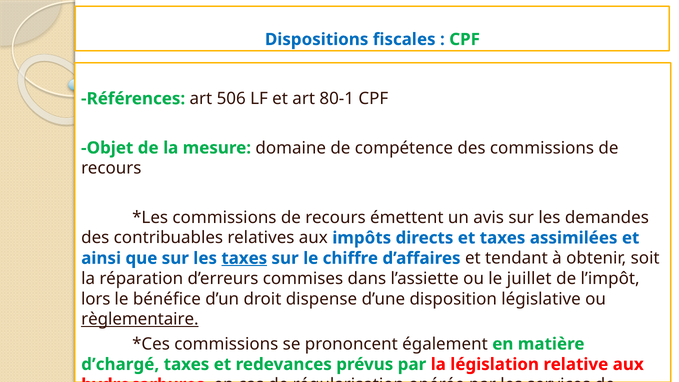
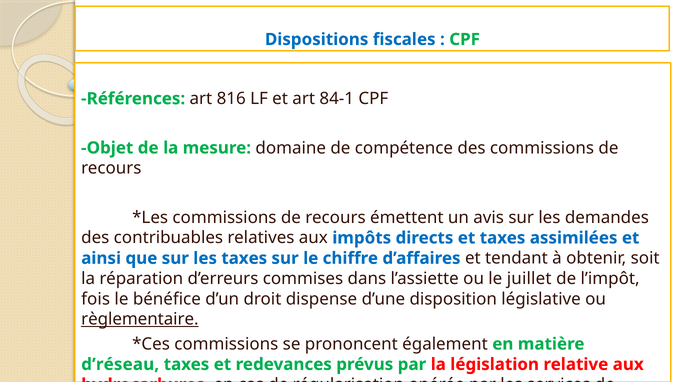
506: 506 -> 816 (231, 99)
80-1: 80-1 -> 84-1 (337, 99)
taxes underline: present -> none (244, 258)
lors: lors -> fois (96, 299)
d’chargé: d’chargé -> d’réseau (120, 364)
